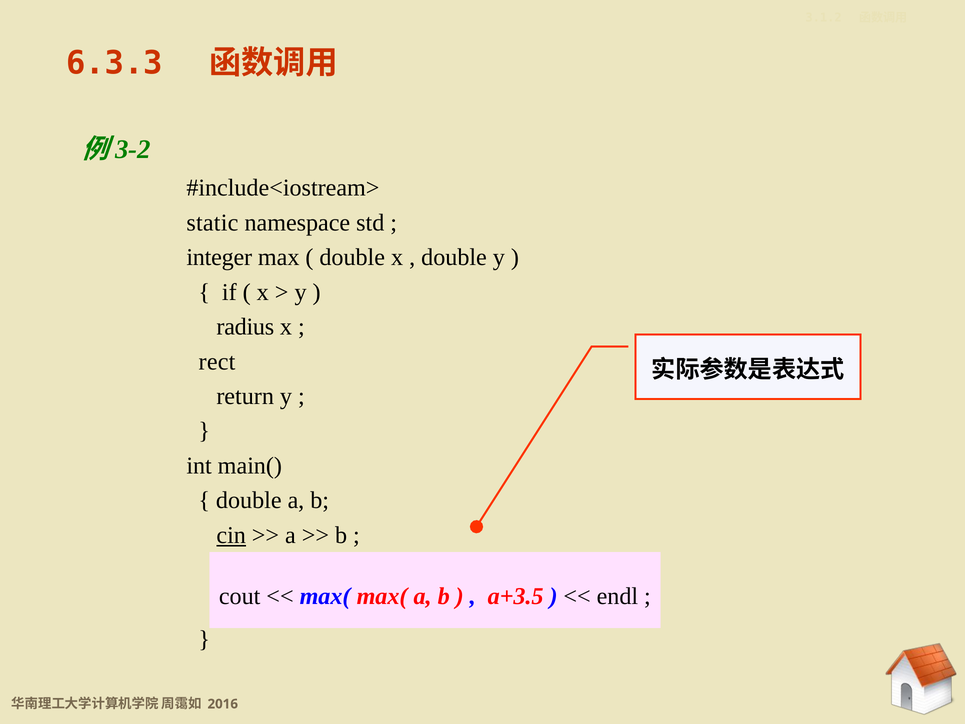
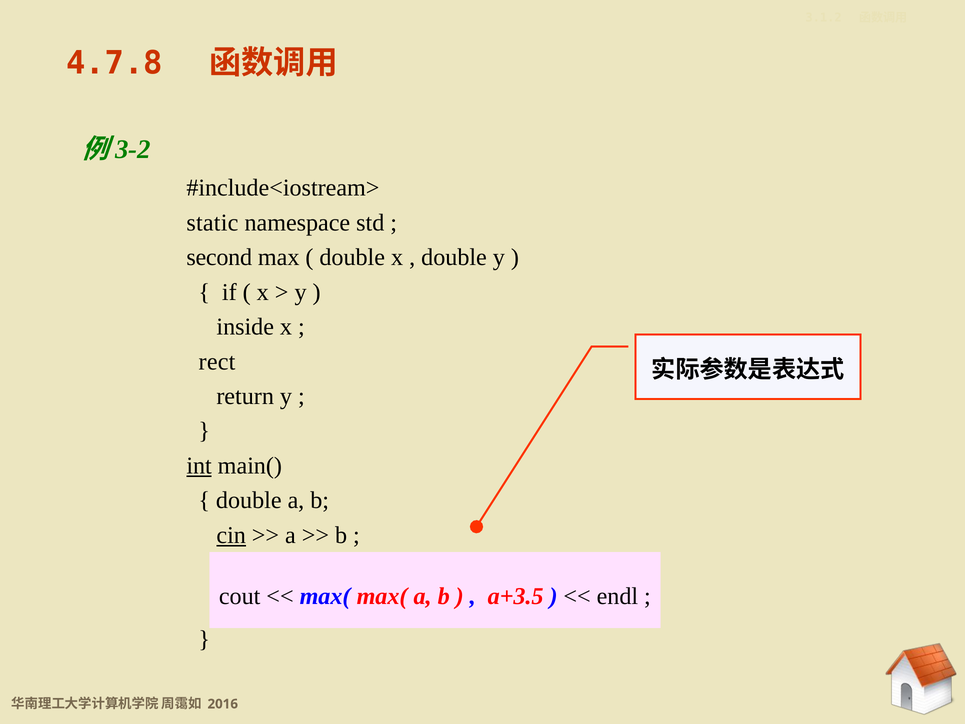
6.3.3: 6.3.3 -> 4.7.8 (114, 63)
integer: integer -> second (219, 257)
radius: radius -> inside (245, 327)
int underline: none -> present (199, 466)
